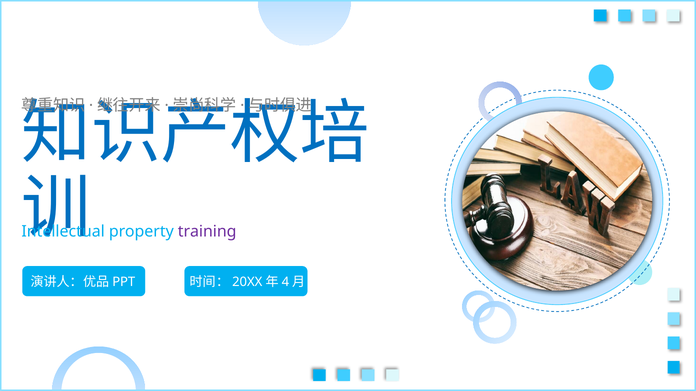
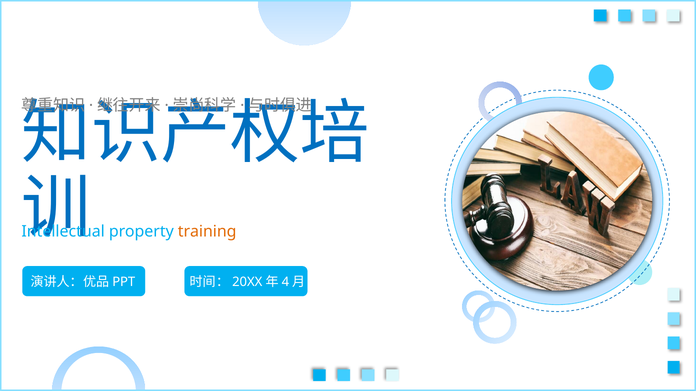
training colour: purple -> orange (207, 232)
